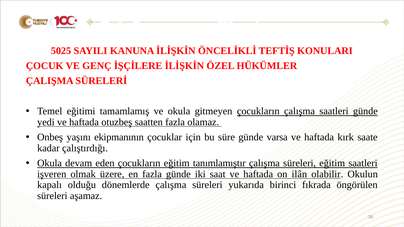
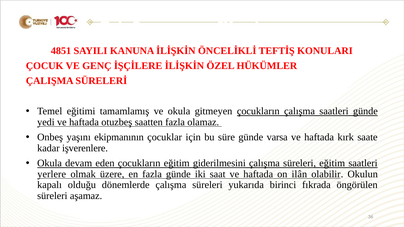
5025: 5025 -> 4851 (61, 51)
çalıştırdığı: çalıştırdığı -> işverenlere (85, 148)
tanımlamıştır: tanımlamıştır -> giderilmesini (219, 163)
işveren: işveren -> yerlere (52, 174)
